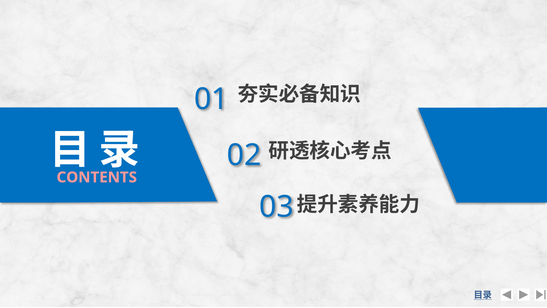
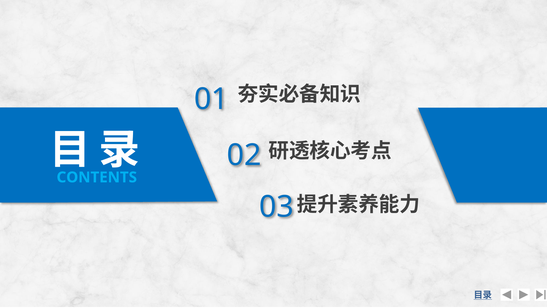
CONTENTS colour: pink -> light blue (97, 177)
